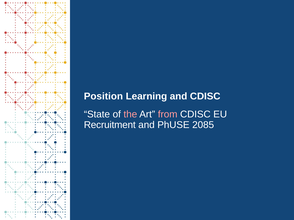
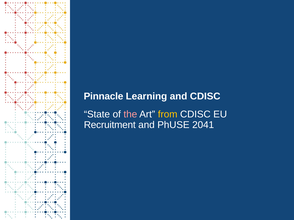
Position: Position -> Pinnacle (103, 96)
from colour: pink -> yellow (168, 115)
2085: 2085 -> 2041 (203, 125)
